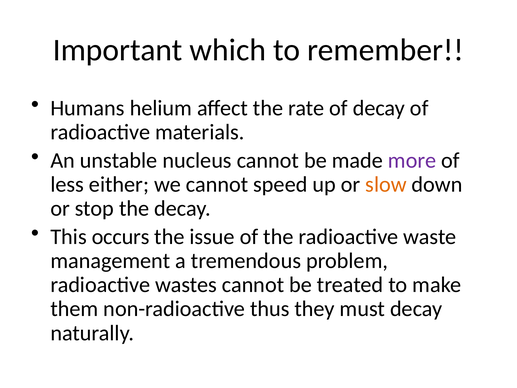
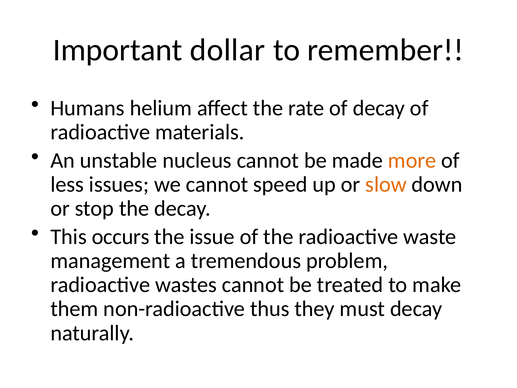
which: which -> dollar (228, 50)
more colour: purple -> orange (412, 160)
either: either -> issues (119, 184)
